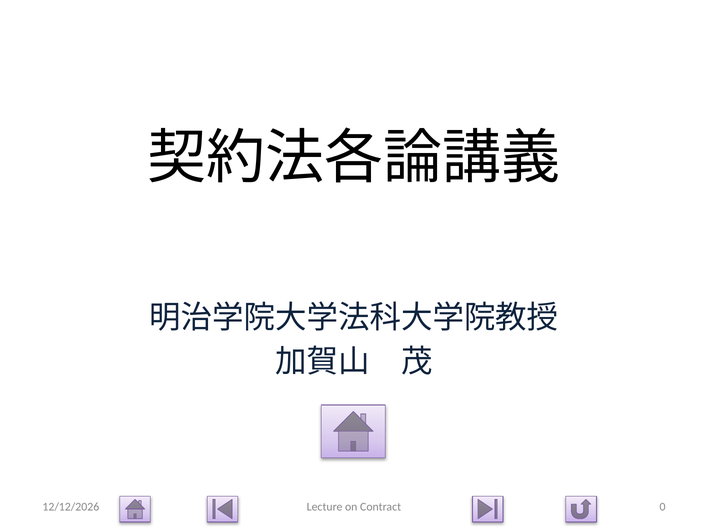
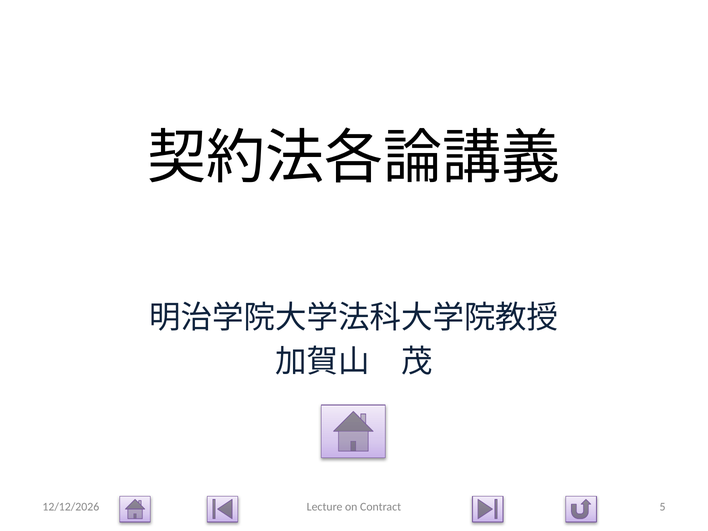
0: 0 -> 5 (663, 507)
